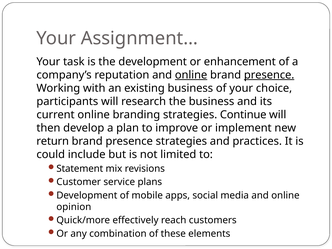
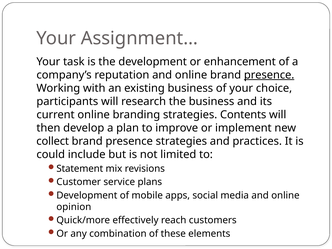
online underline: present -> none (191, 75)
Continue: Continue -> Contents (243, 115)
return: return -> collect (53, 141)
